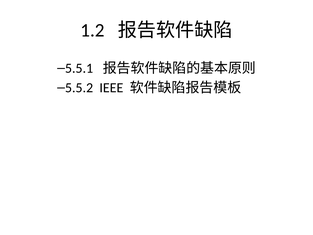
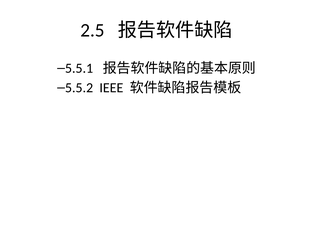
1.2: 1.2 -> 2.5 (92, 30)
